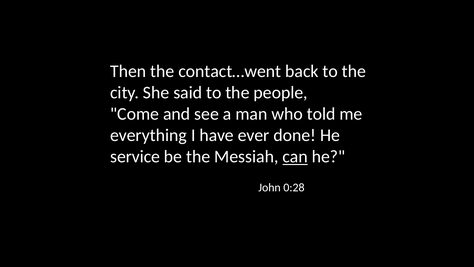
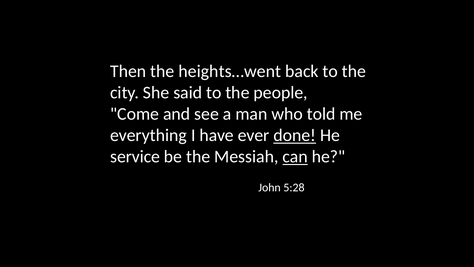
contact…went: contact…went -> heights…went (230, 71)
done underline: none -> present (295, 135)
0:28: 0:28 -> 5:28 (294, 187)
